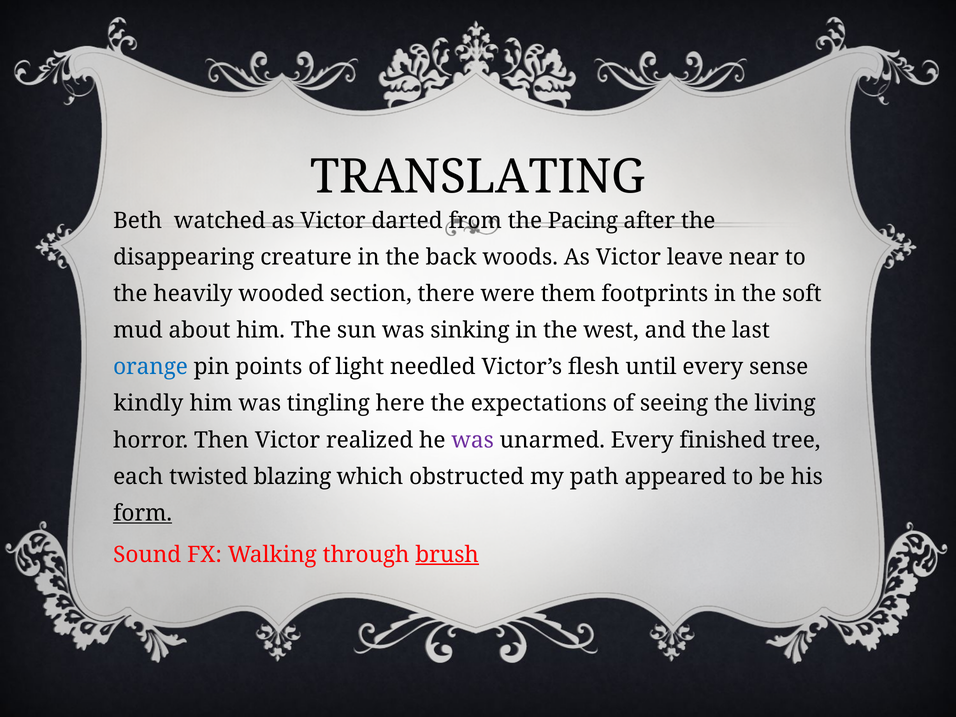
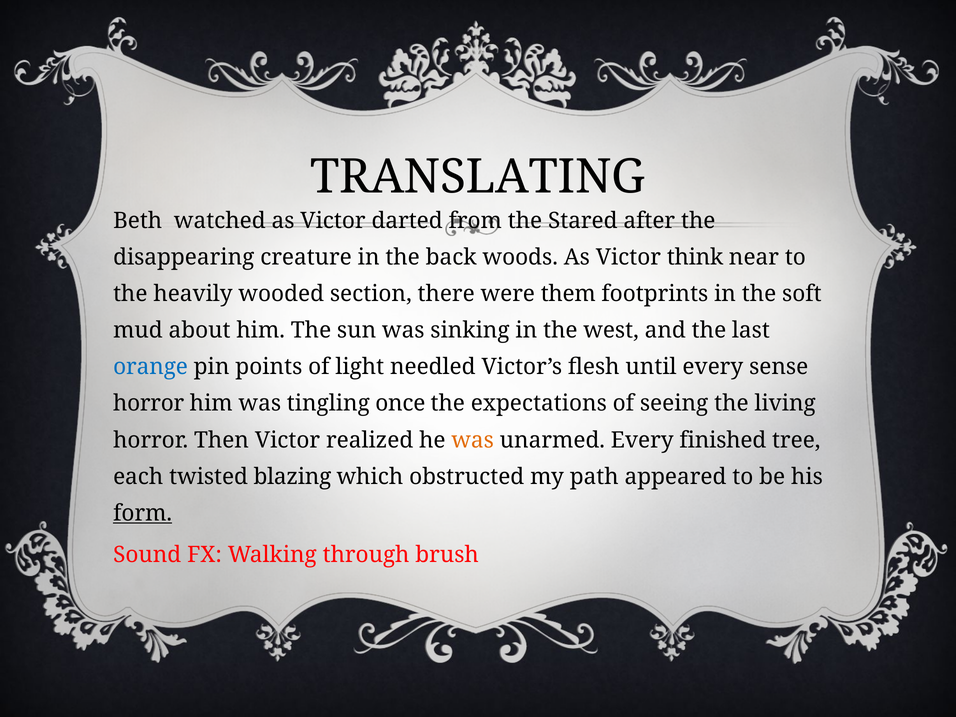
Pacing: Pacing -> Stared (583, 221)
leave: leave -> think (695, 257)
kindly: kindly -> horror (149, 404)
here: here -> once (400, 404)
was colour: purple -> orange (473, 440)
brush underline: present -> none (447, 555)
